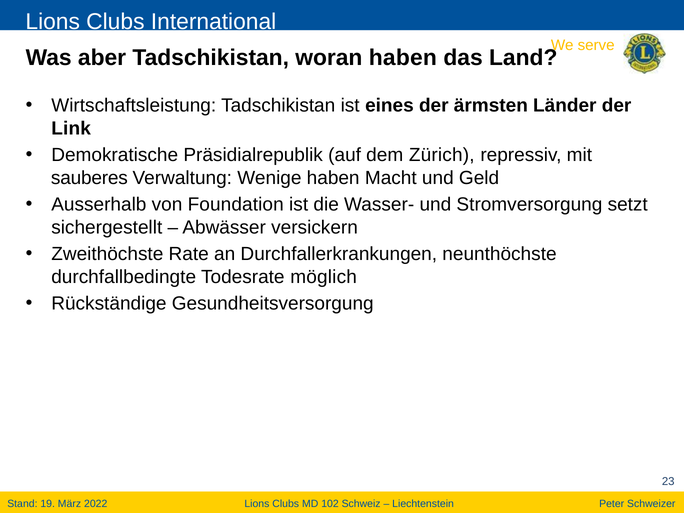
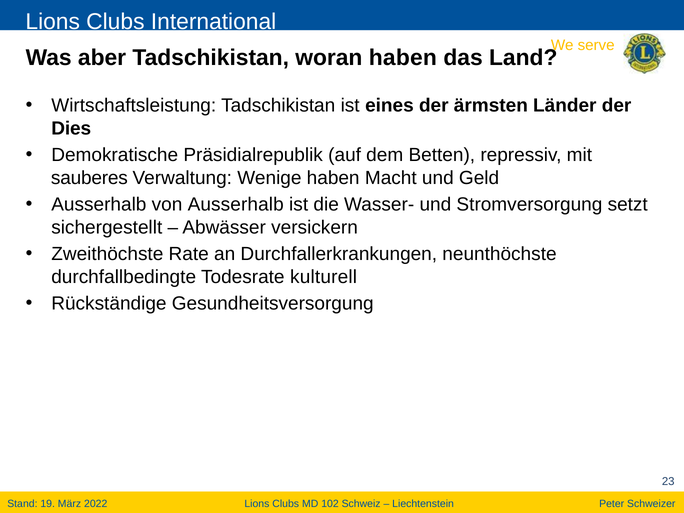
Link: Link -> Dies (71, 129)
Zürich: Zürich -> Betten (442, 155)
von Foundation: Foundation -> Ausserhalb (236, 205)
möglich: möglich -> kulturell (324, 277)
